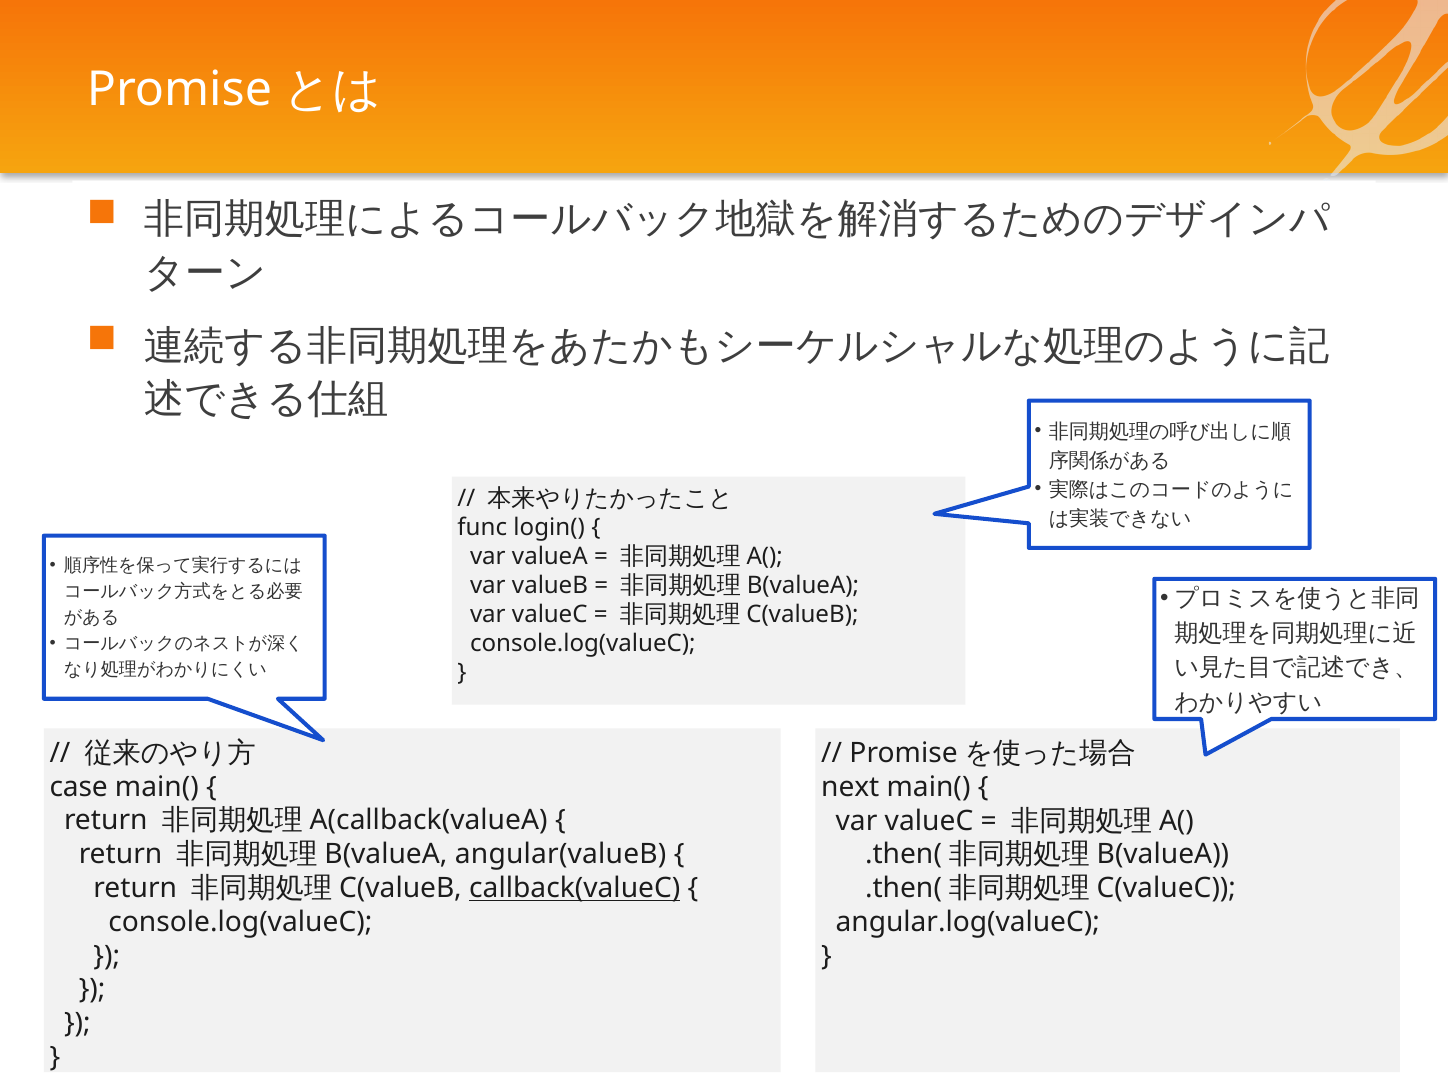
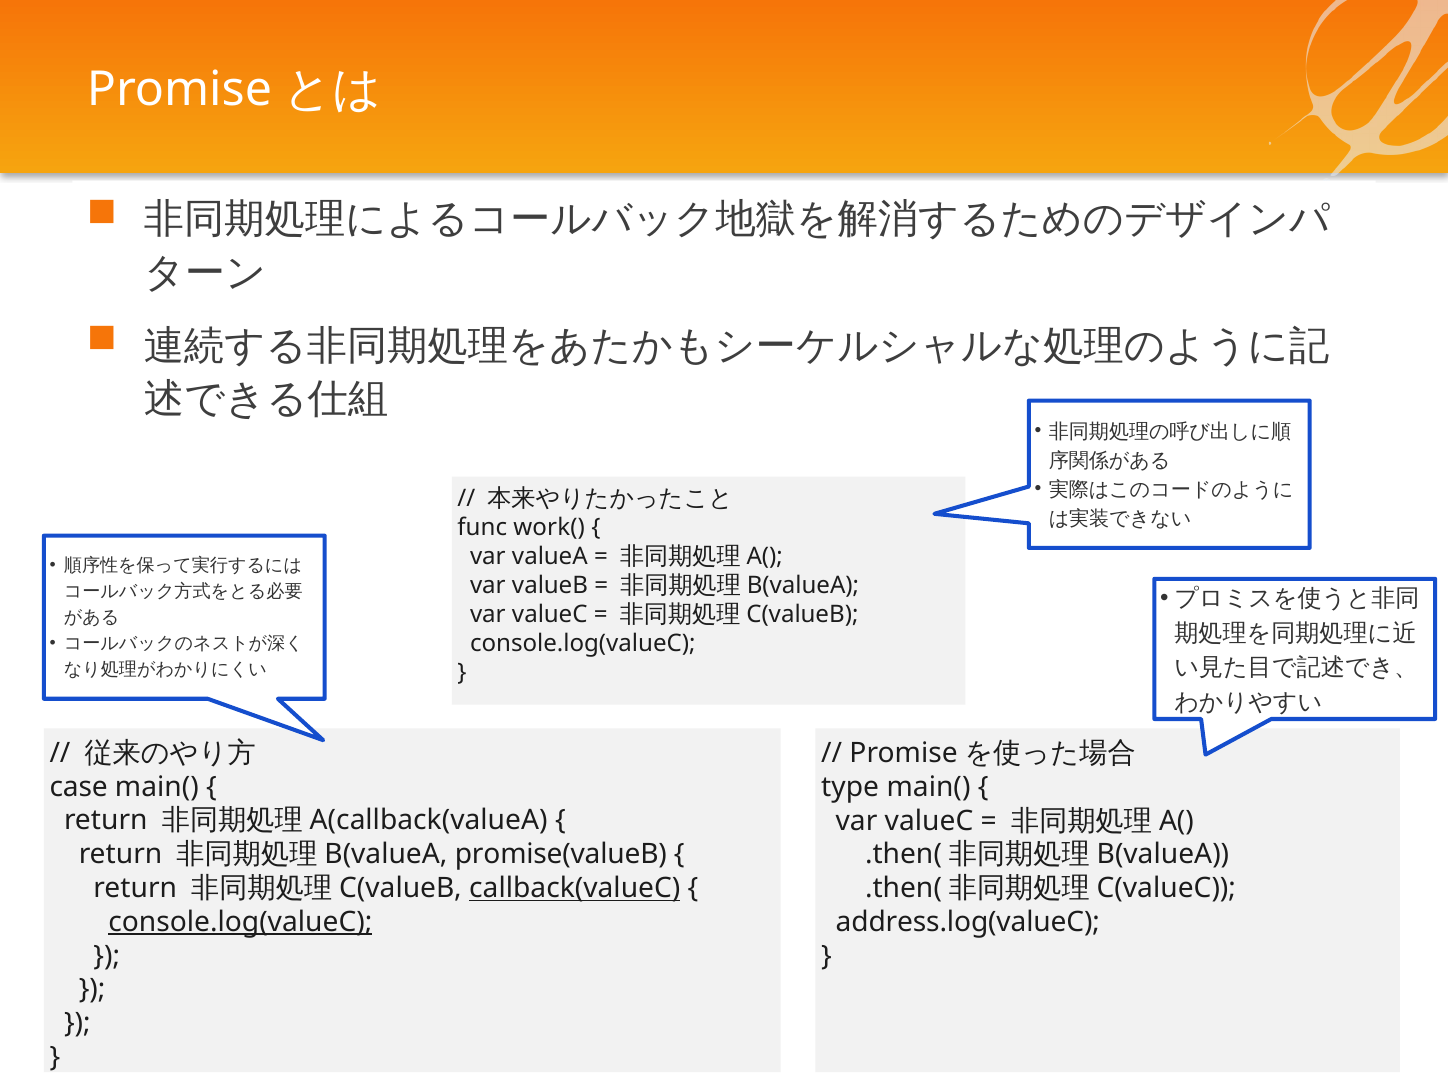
login(: login( -> work( (549, 527)
next: next -> type (850, 787)
angular(valueB: angular(valueB -> promise(valueB (561, 854)
console.log(valueC underline: none -> present (240, 922)
angular.log(valueC: angular.log(valueC -> address.log(valueC (968, 922)
